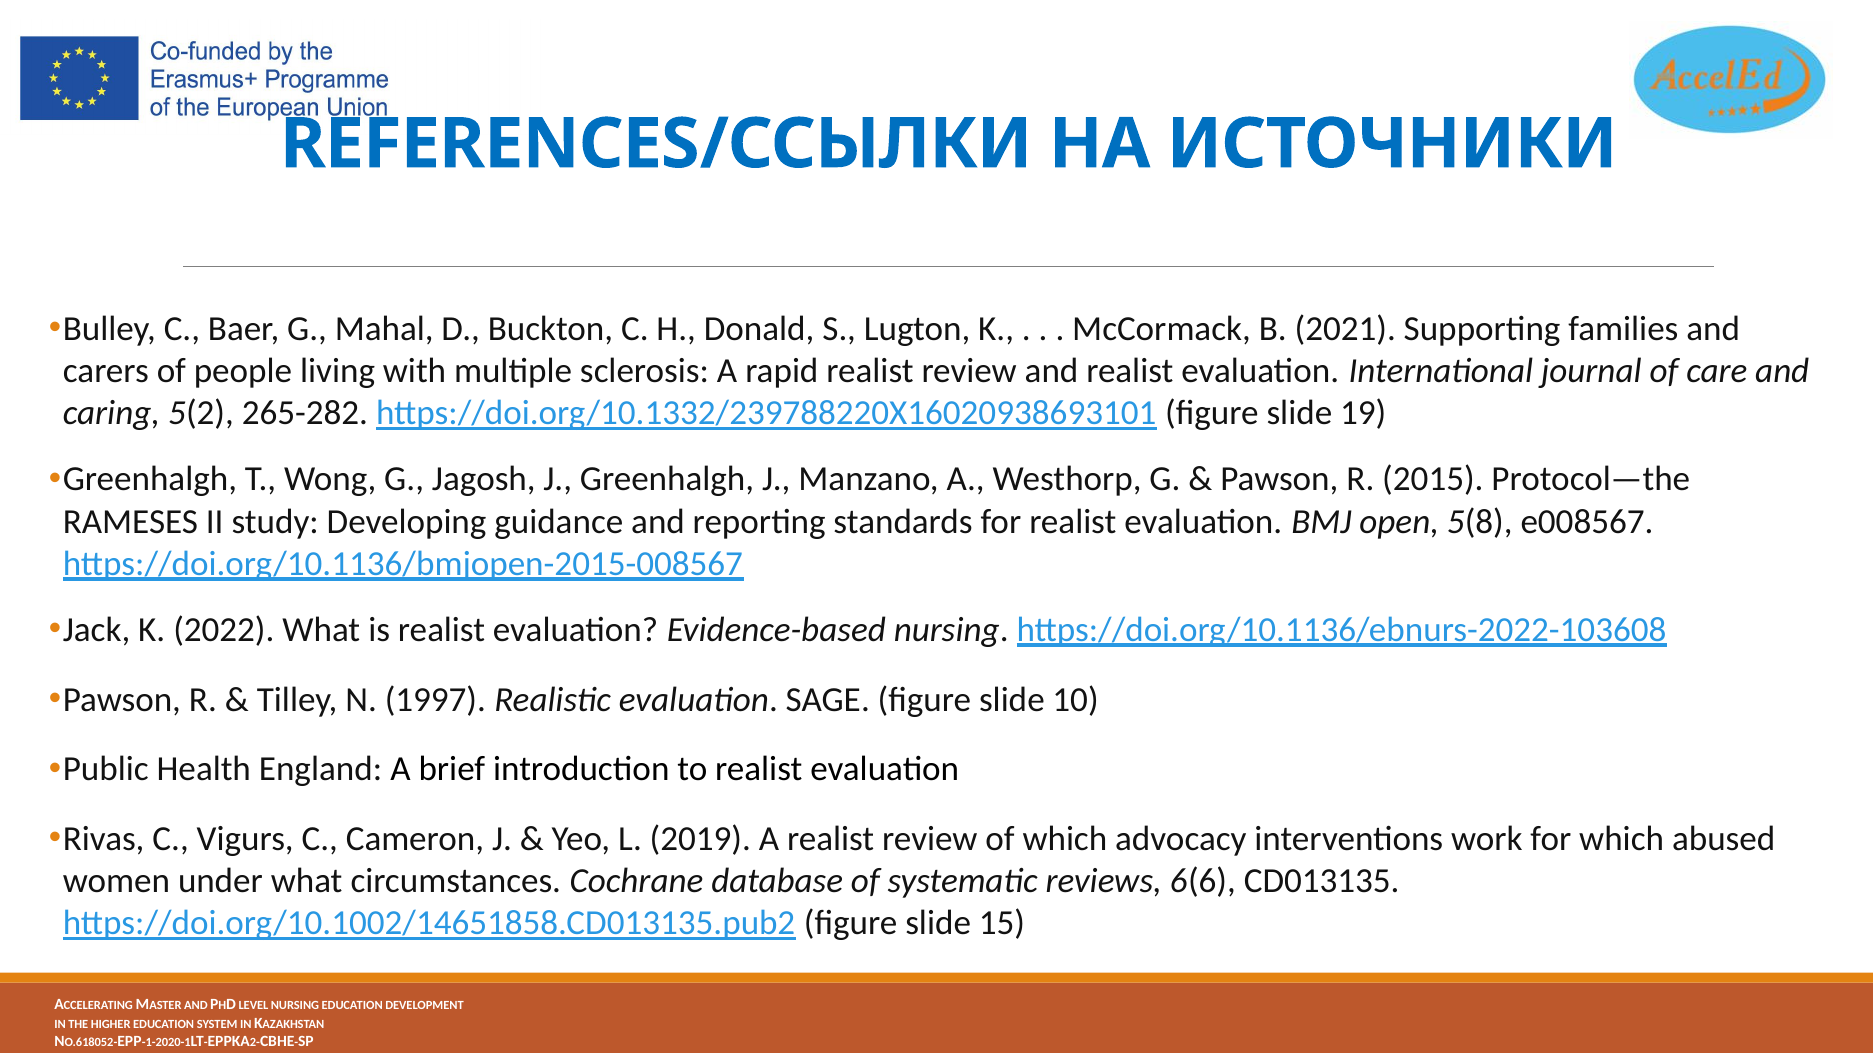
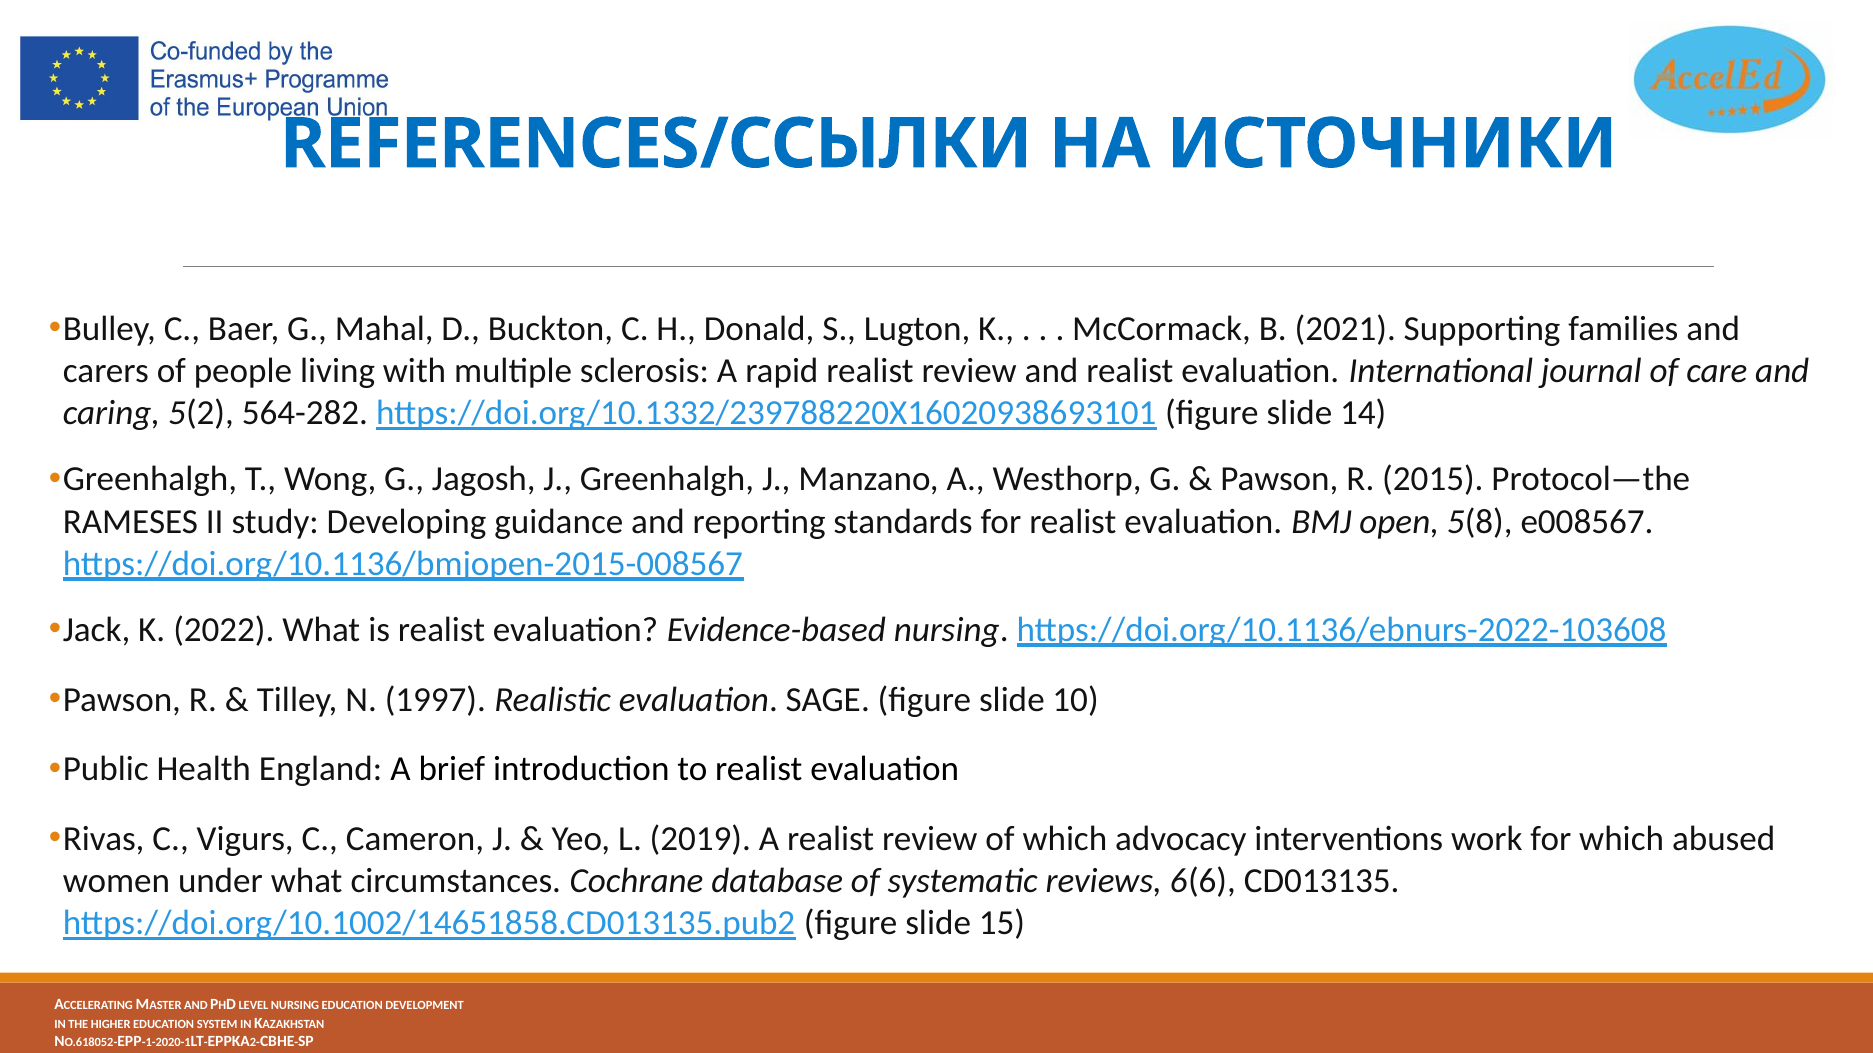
265-282: 265-282 -> 564-282 (305, 413)
19: 19 -> 14 (1363, 413)
